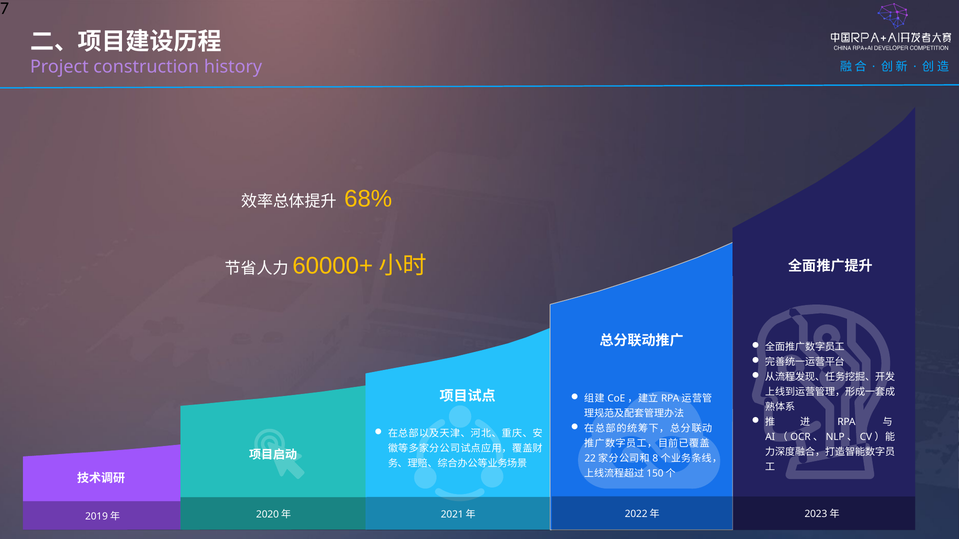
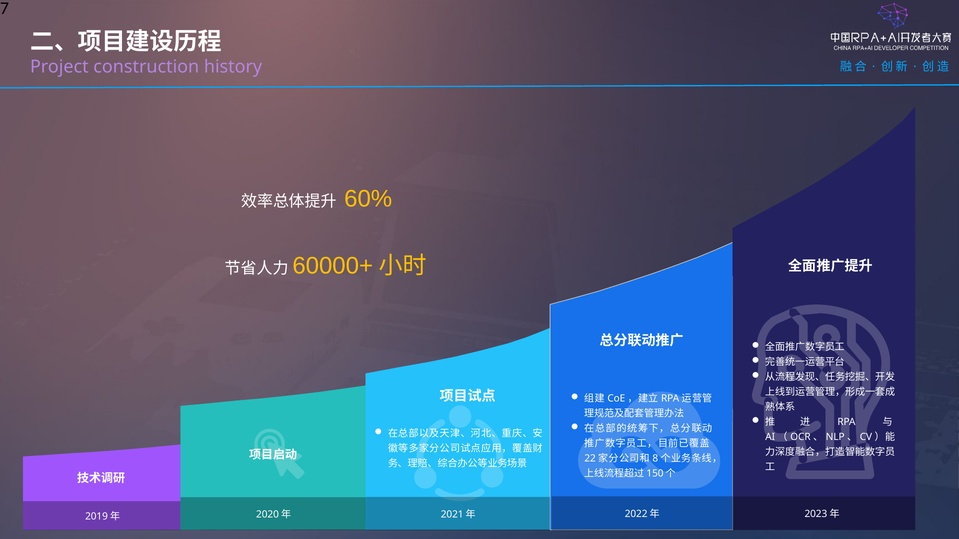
68%: 68% -> 60% (368, 199)
